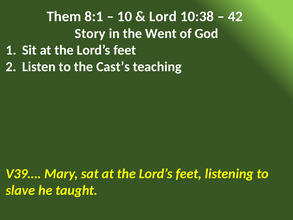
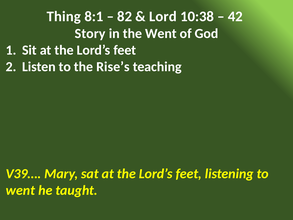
Them: Them -> Thing (64, 16)
10: 10 -> 82 (125, 16)
Cast’s: Cast’s -> Rise’s (113, 67)
slave: slave -> went (20, 190)
